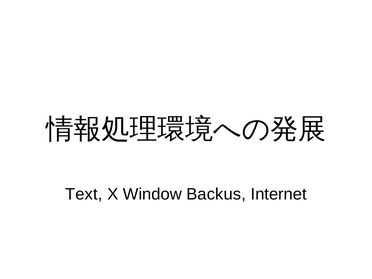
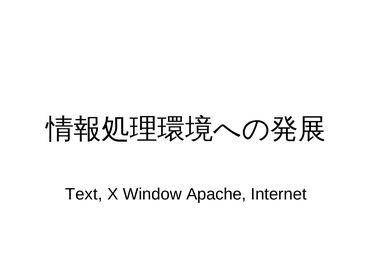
Backus: Backus -> Apache (216, 194)
